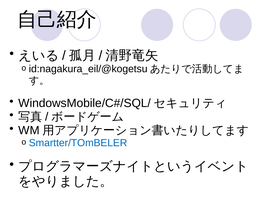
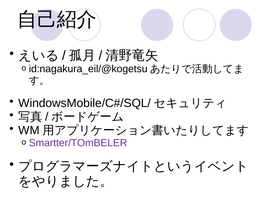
Smartter/TOmBELER colour: blue -> purple (78, 143)
